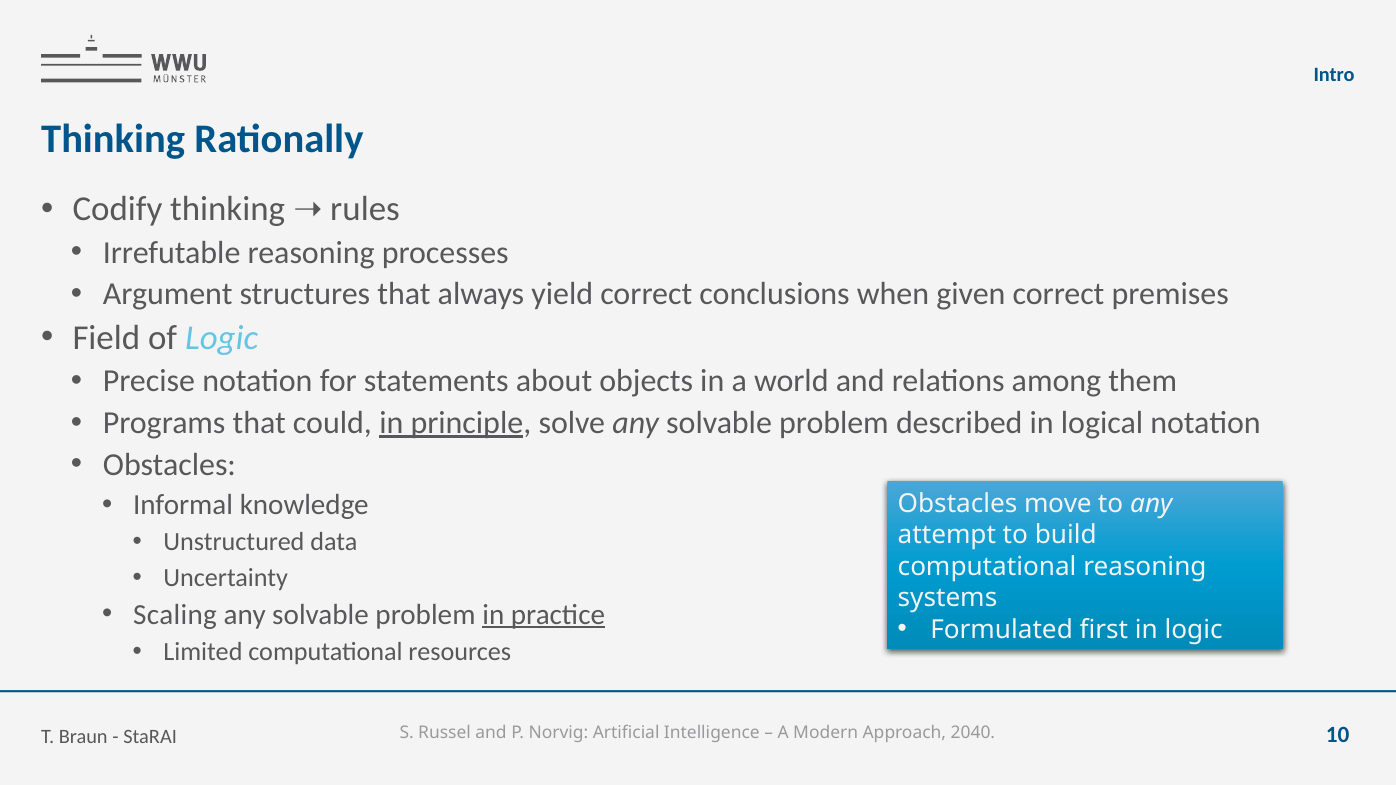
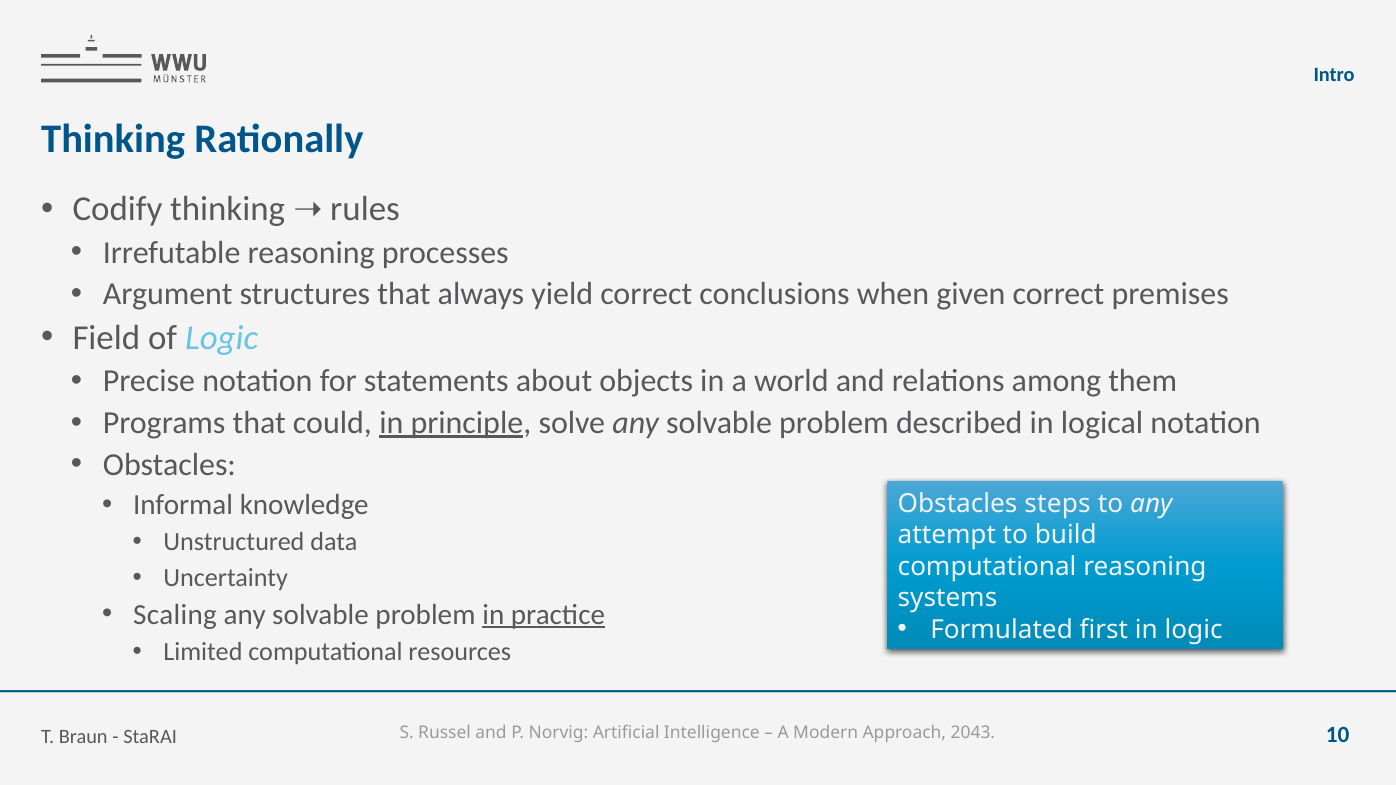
move: move -> steps (1058, 504)
2040: 2040 -> 2043 (973, 733)
